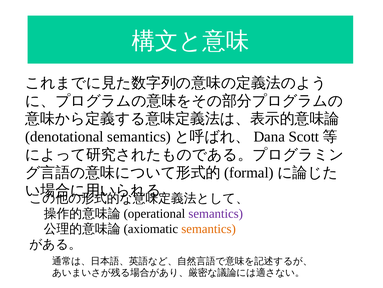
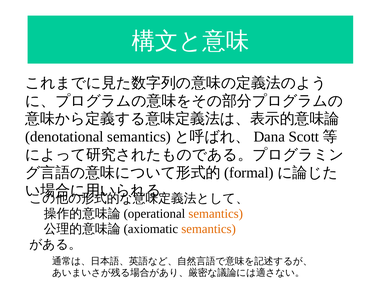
semantics colour: purple -> orange (216, 213)
